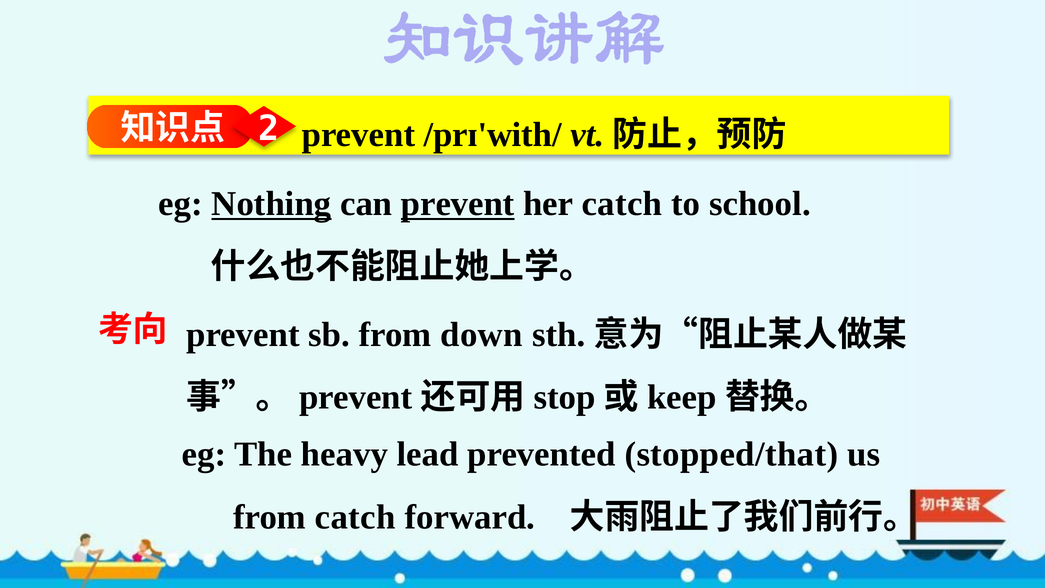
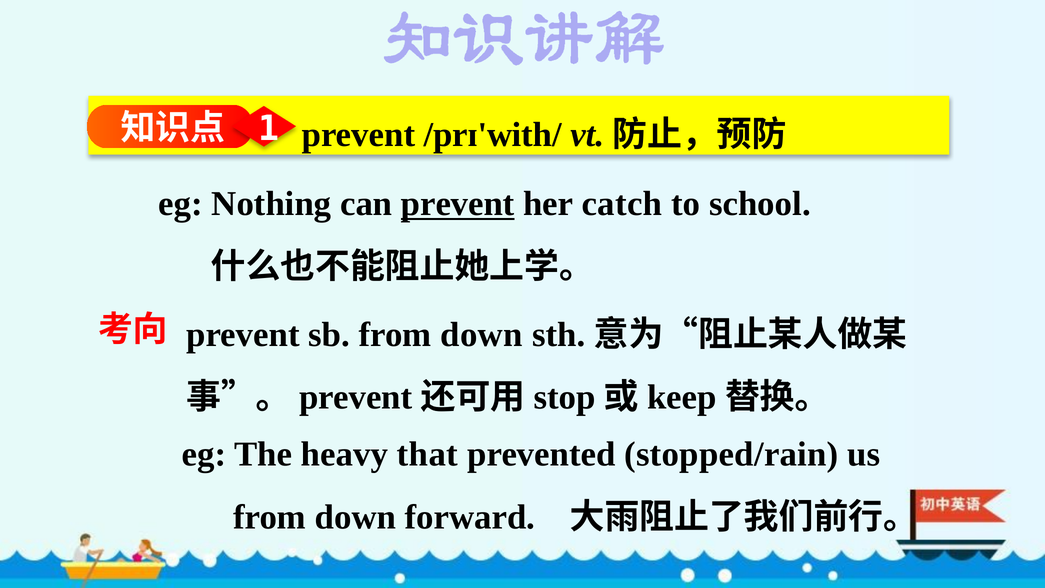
2: 2 -> 1 (268, 129)
Nothing underline: present -> none (271, 204)
lead: lead -> that (427, 454)
stopped/that: stopped/that -> stopped/rain (731, 454)
catch: catch -> down (355, 517)
